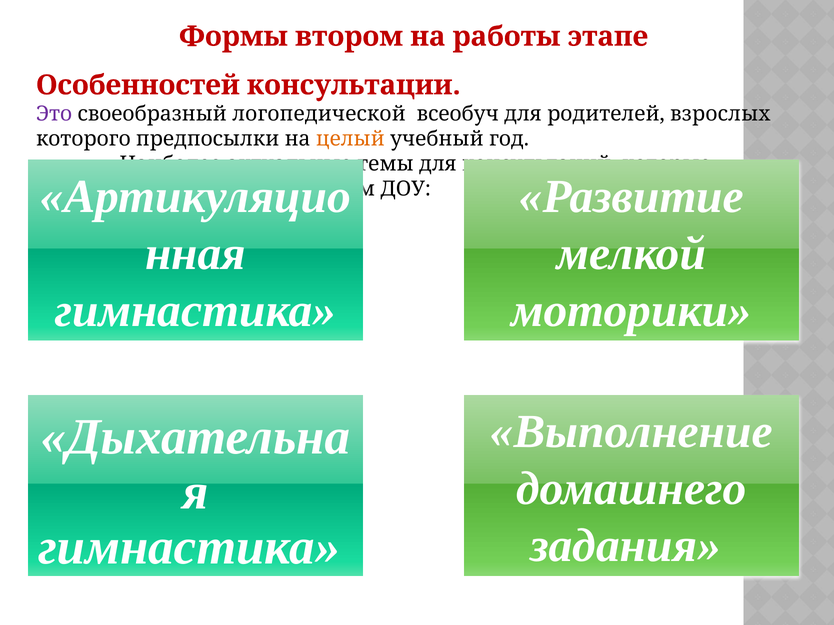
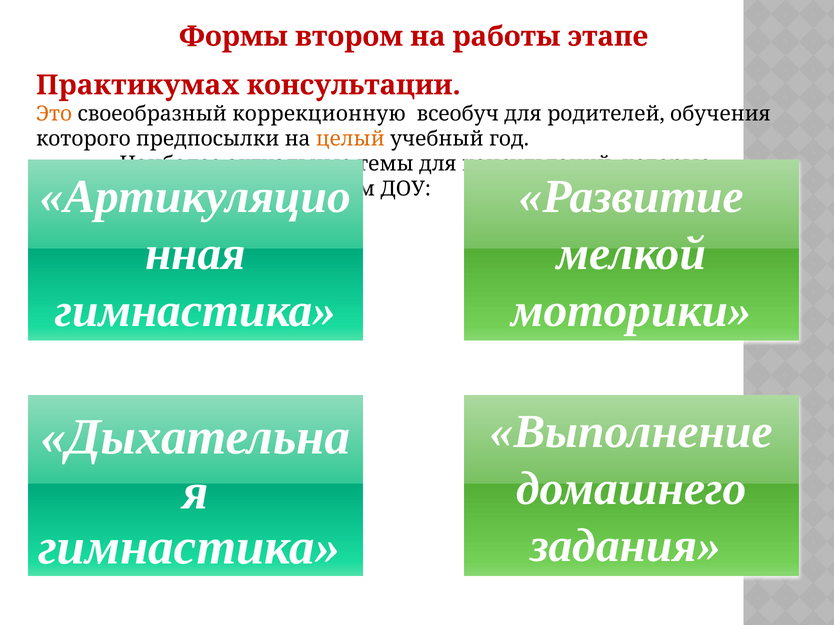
Особенностей: Особенностей -> Практикумах (138, 85)
Это colour: purple -> orange (54, 114)
логопедической: логопедической -> коррекционную (319, 114)
взрослых: взрослых -> обучения (720, 114)
